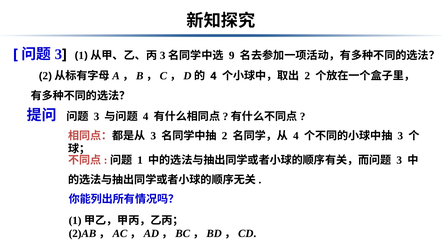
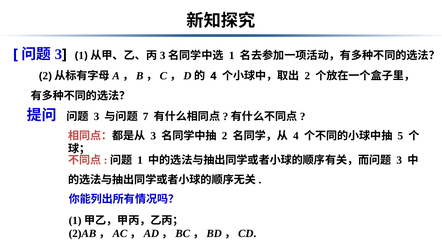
9: 9 -> 1 (232, 56)
4: 4 -> 7 (146, 117)
3: 3 -> 5 (400, 136)
